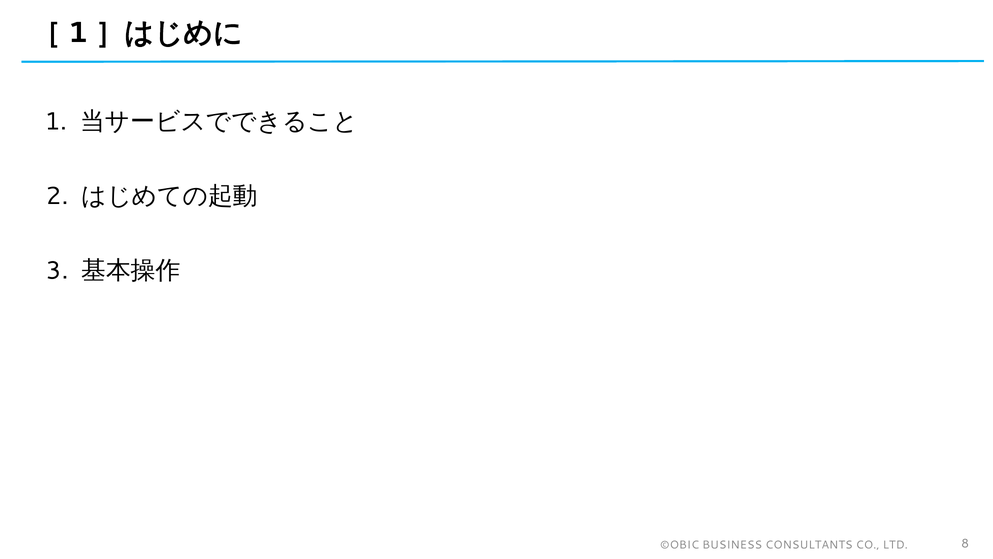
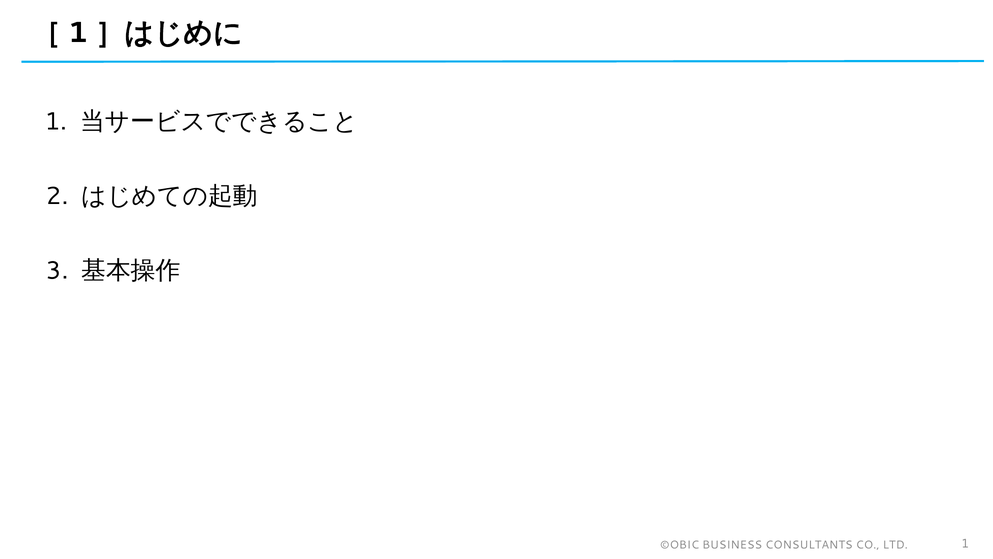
LTD 8: 8 -> 1 (965, 543)
